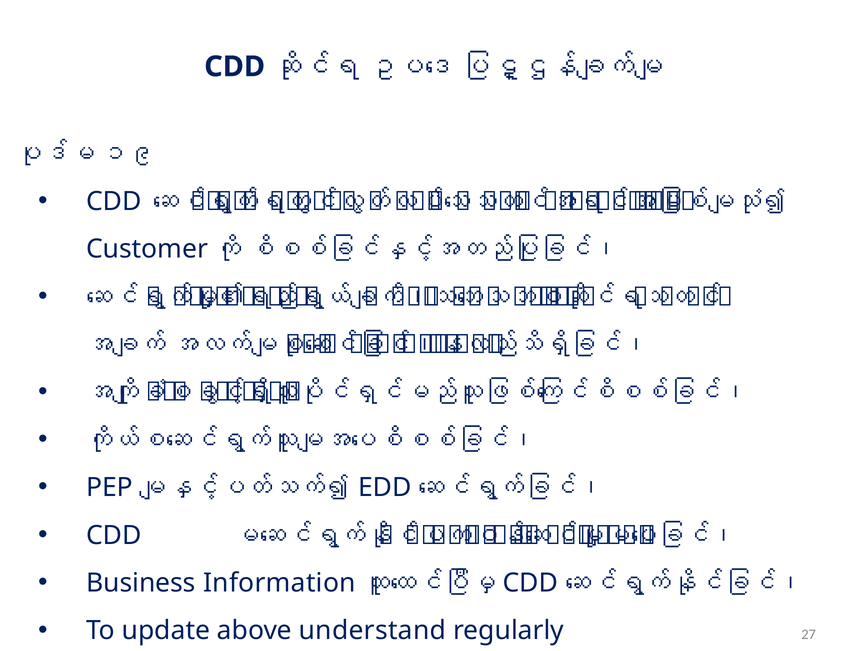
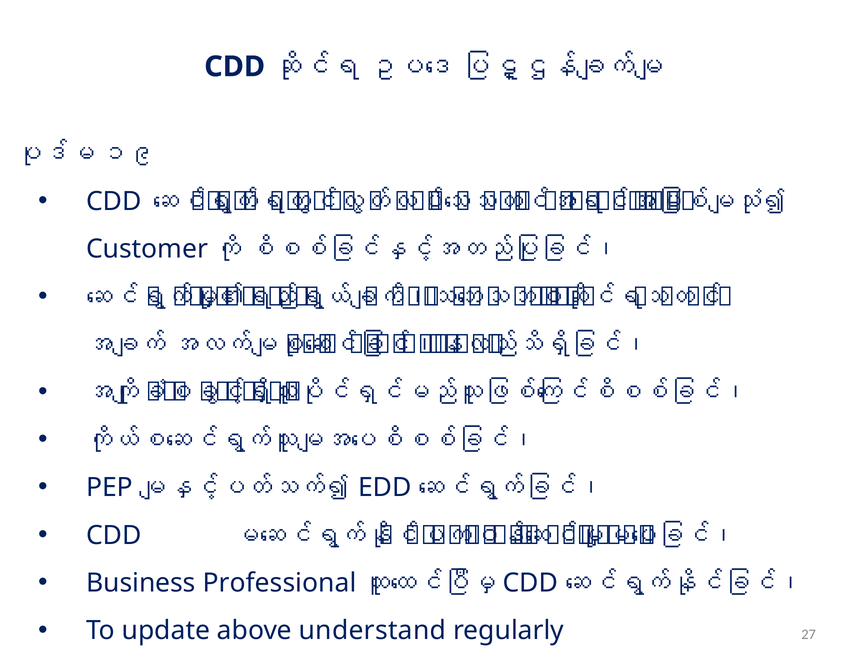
Information: Information -> Professional (280, 583)
